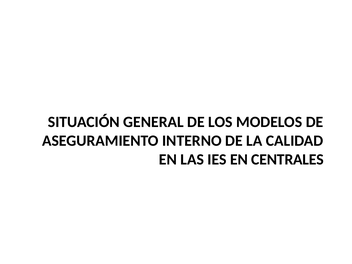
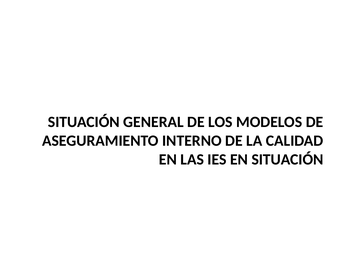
EN CENTRALES: CENTRALES -> SITUACIÓN (287, 160)
